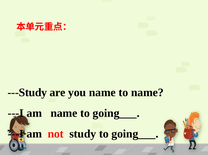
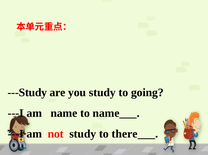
you name: name -> study (102, 93)
to name: name -> going (147, 93)
going___: going___ -> name___ (116, 113)
going___: going___ -> there___ (135, 134)
